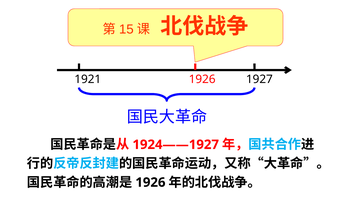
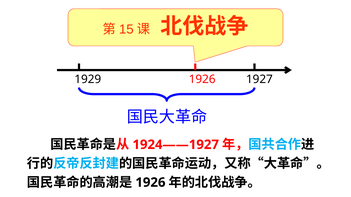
1921: 1921 -> 1929 (88, 79)
